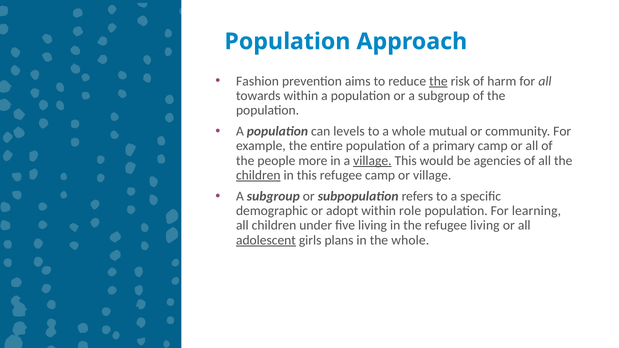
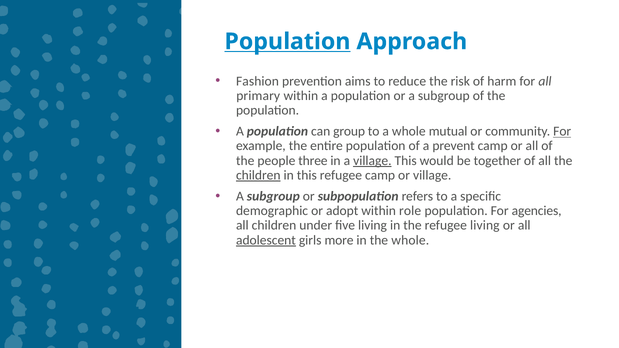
Population underline: none -> present (287, 42)
the underline: present -> none (438, 81)
towards: towards -> primary (258, 96)
levels: levels -> group (349, 131)
For underline: none -> present (562, 131)
primary: primary -> prevent (454, 146)
more: more -> three (313, 161)
agencies: agencies -> together (497, 161)
learning: learning -> agencies (537, 211)
plans: plans -> more (339, 240)
